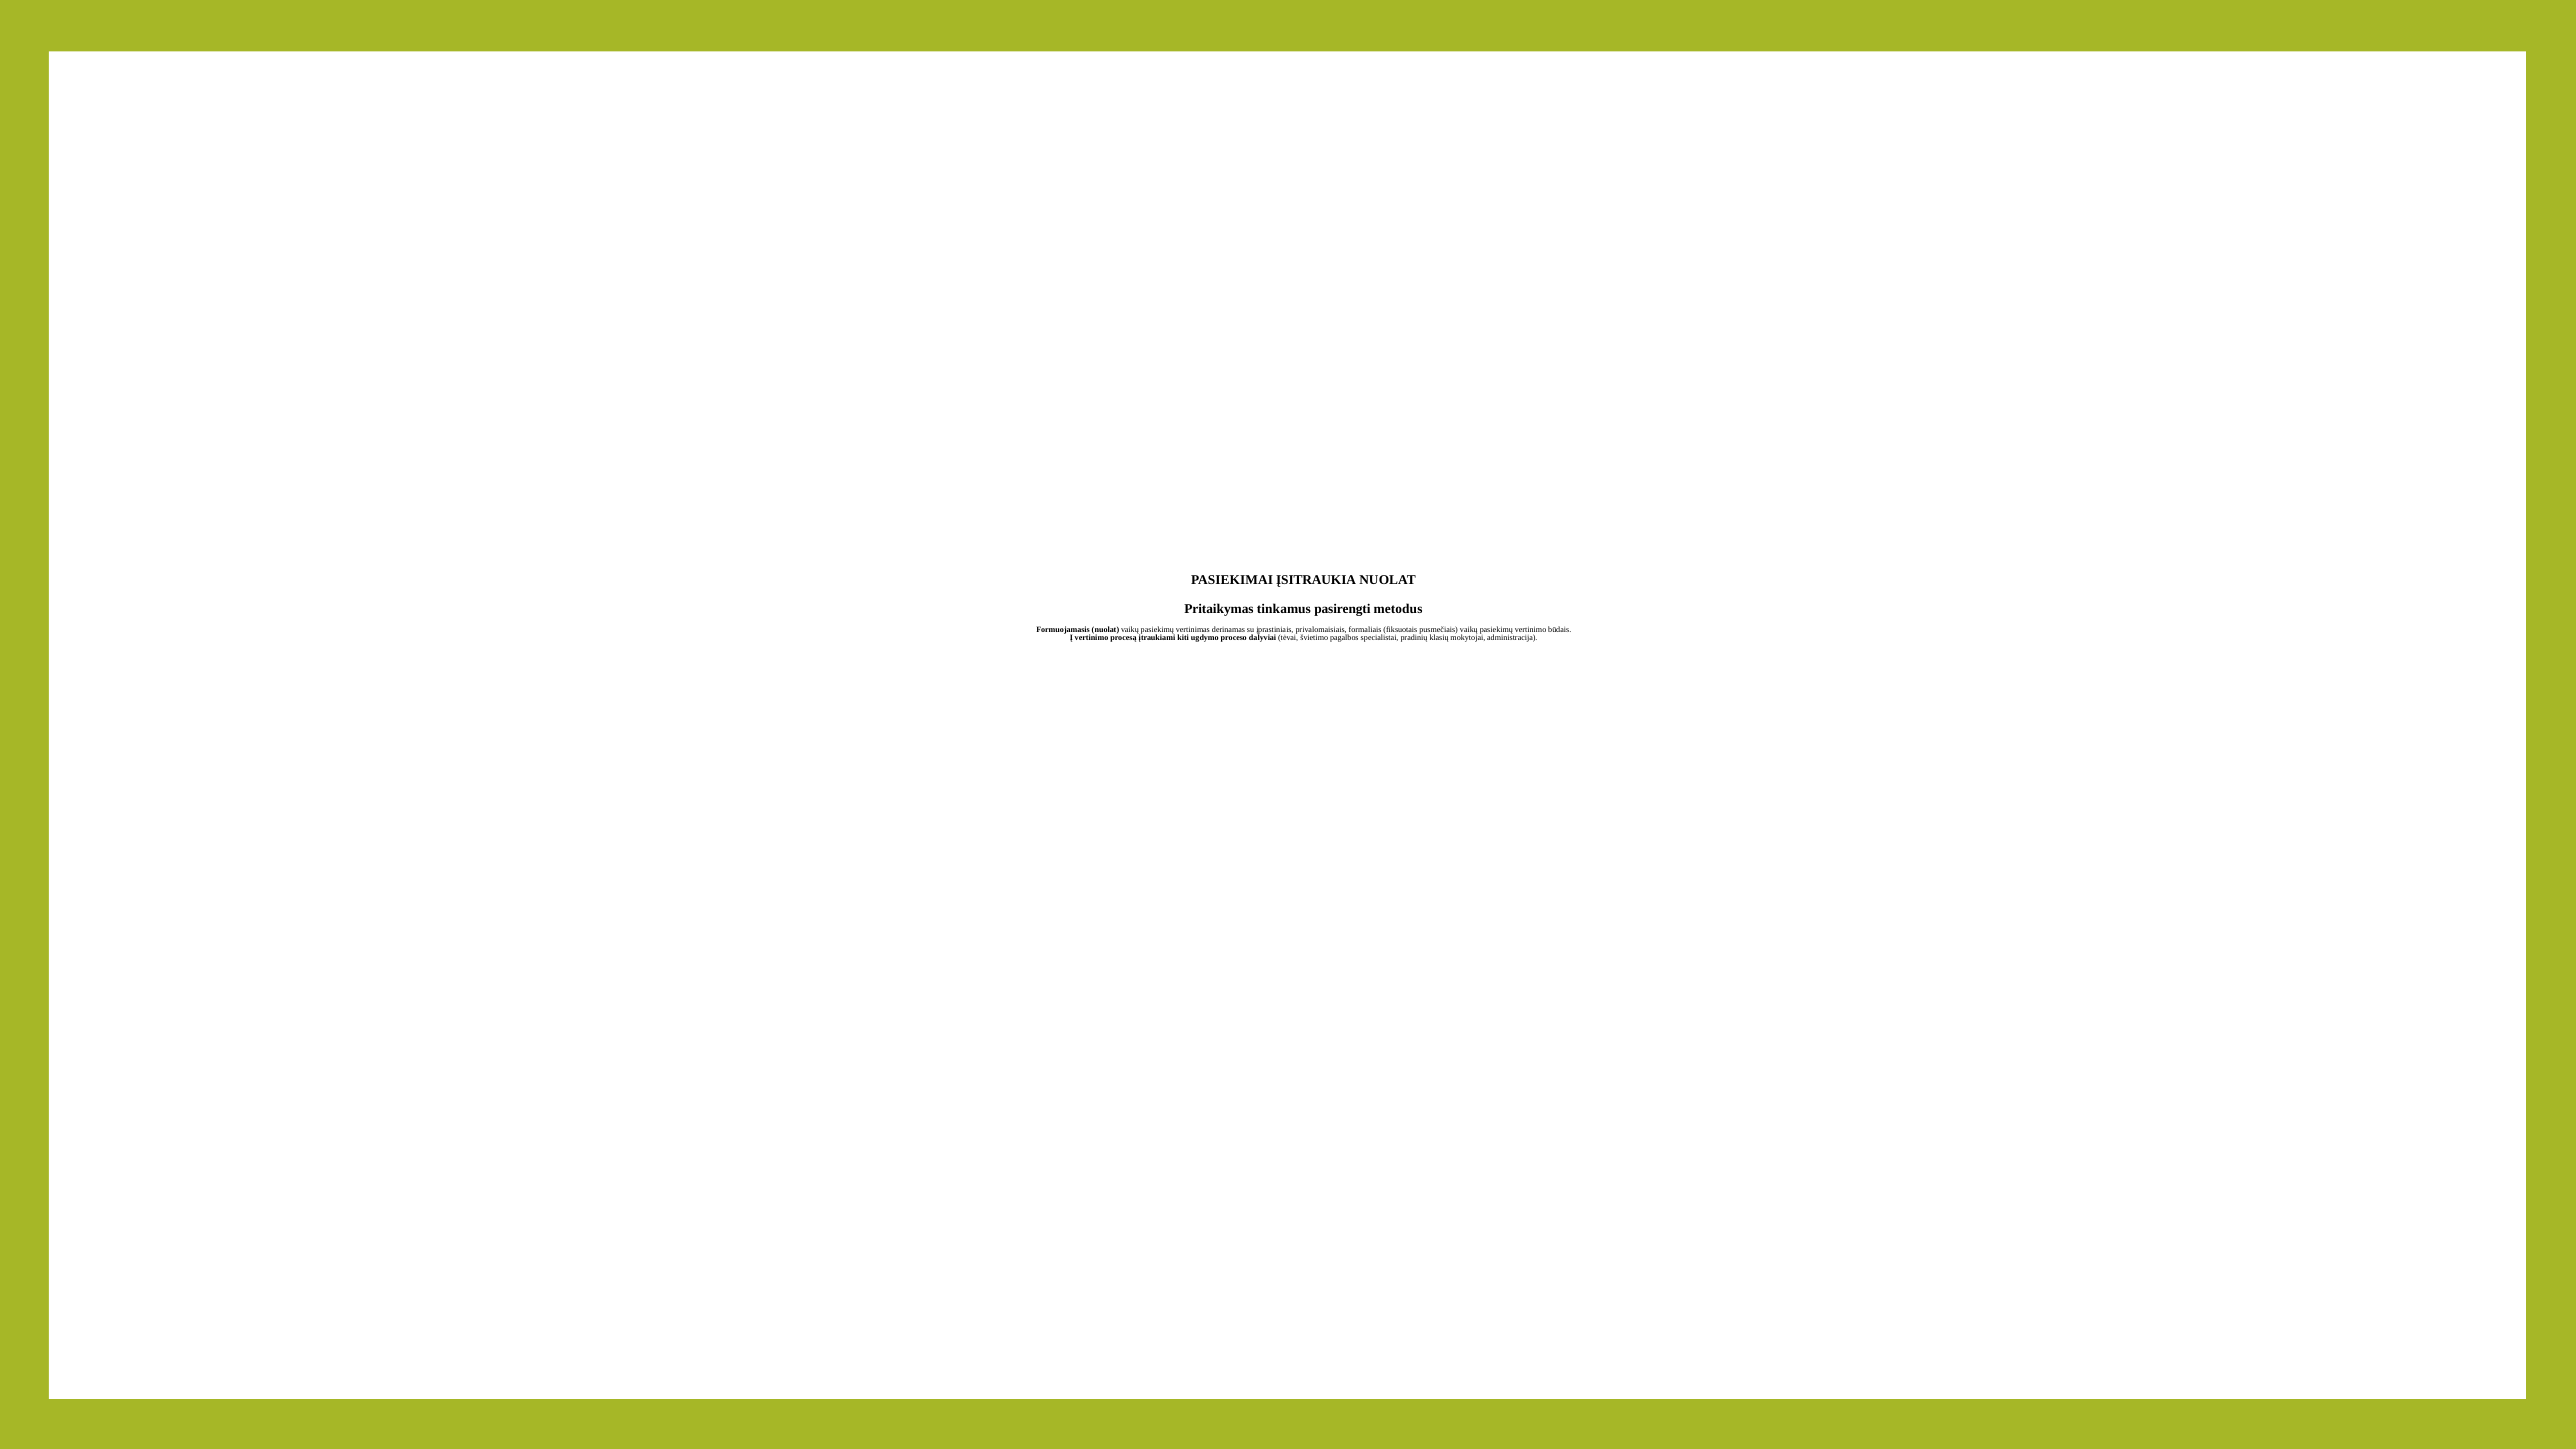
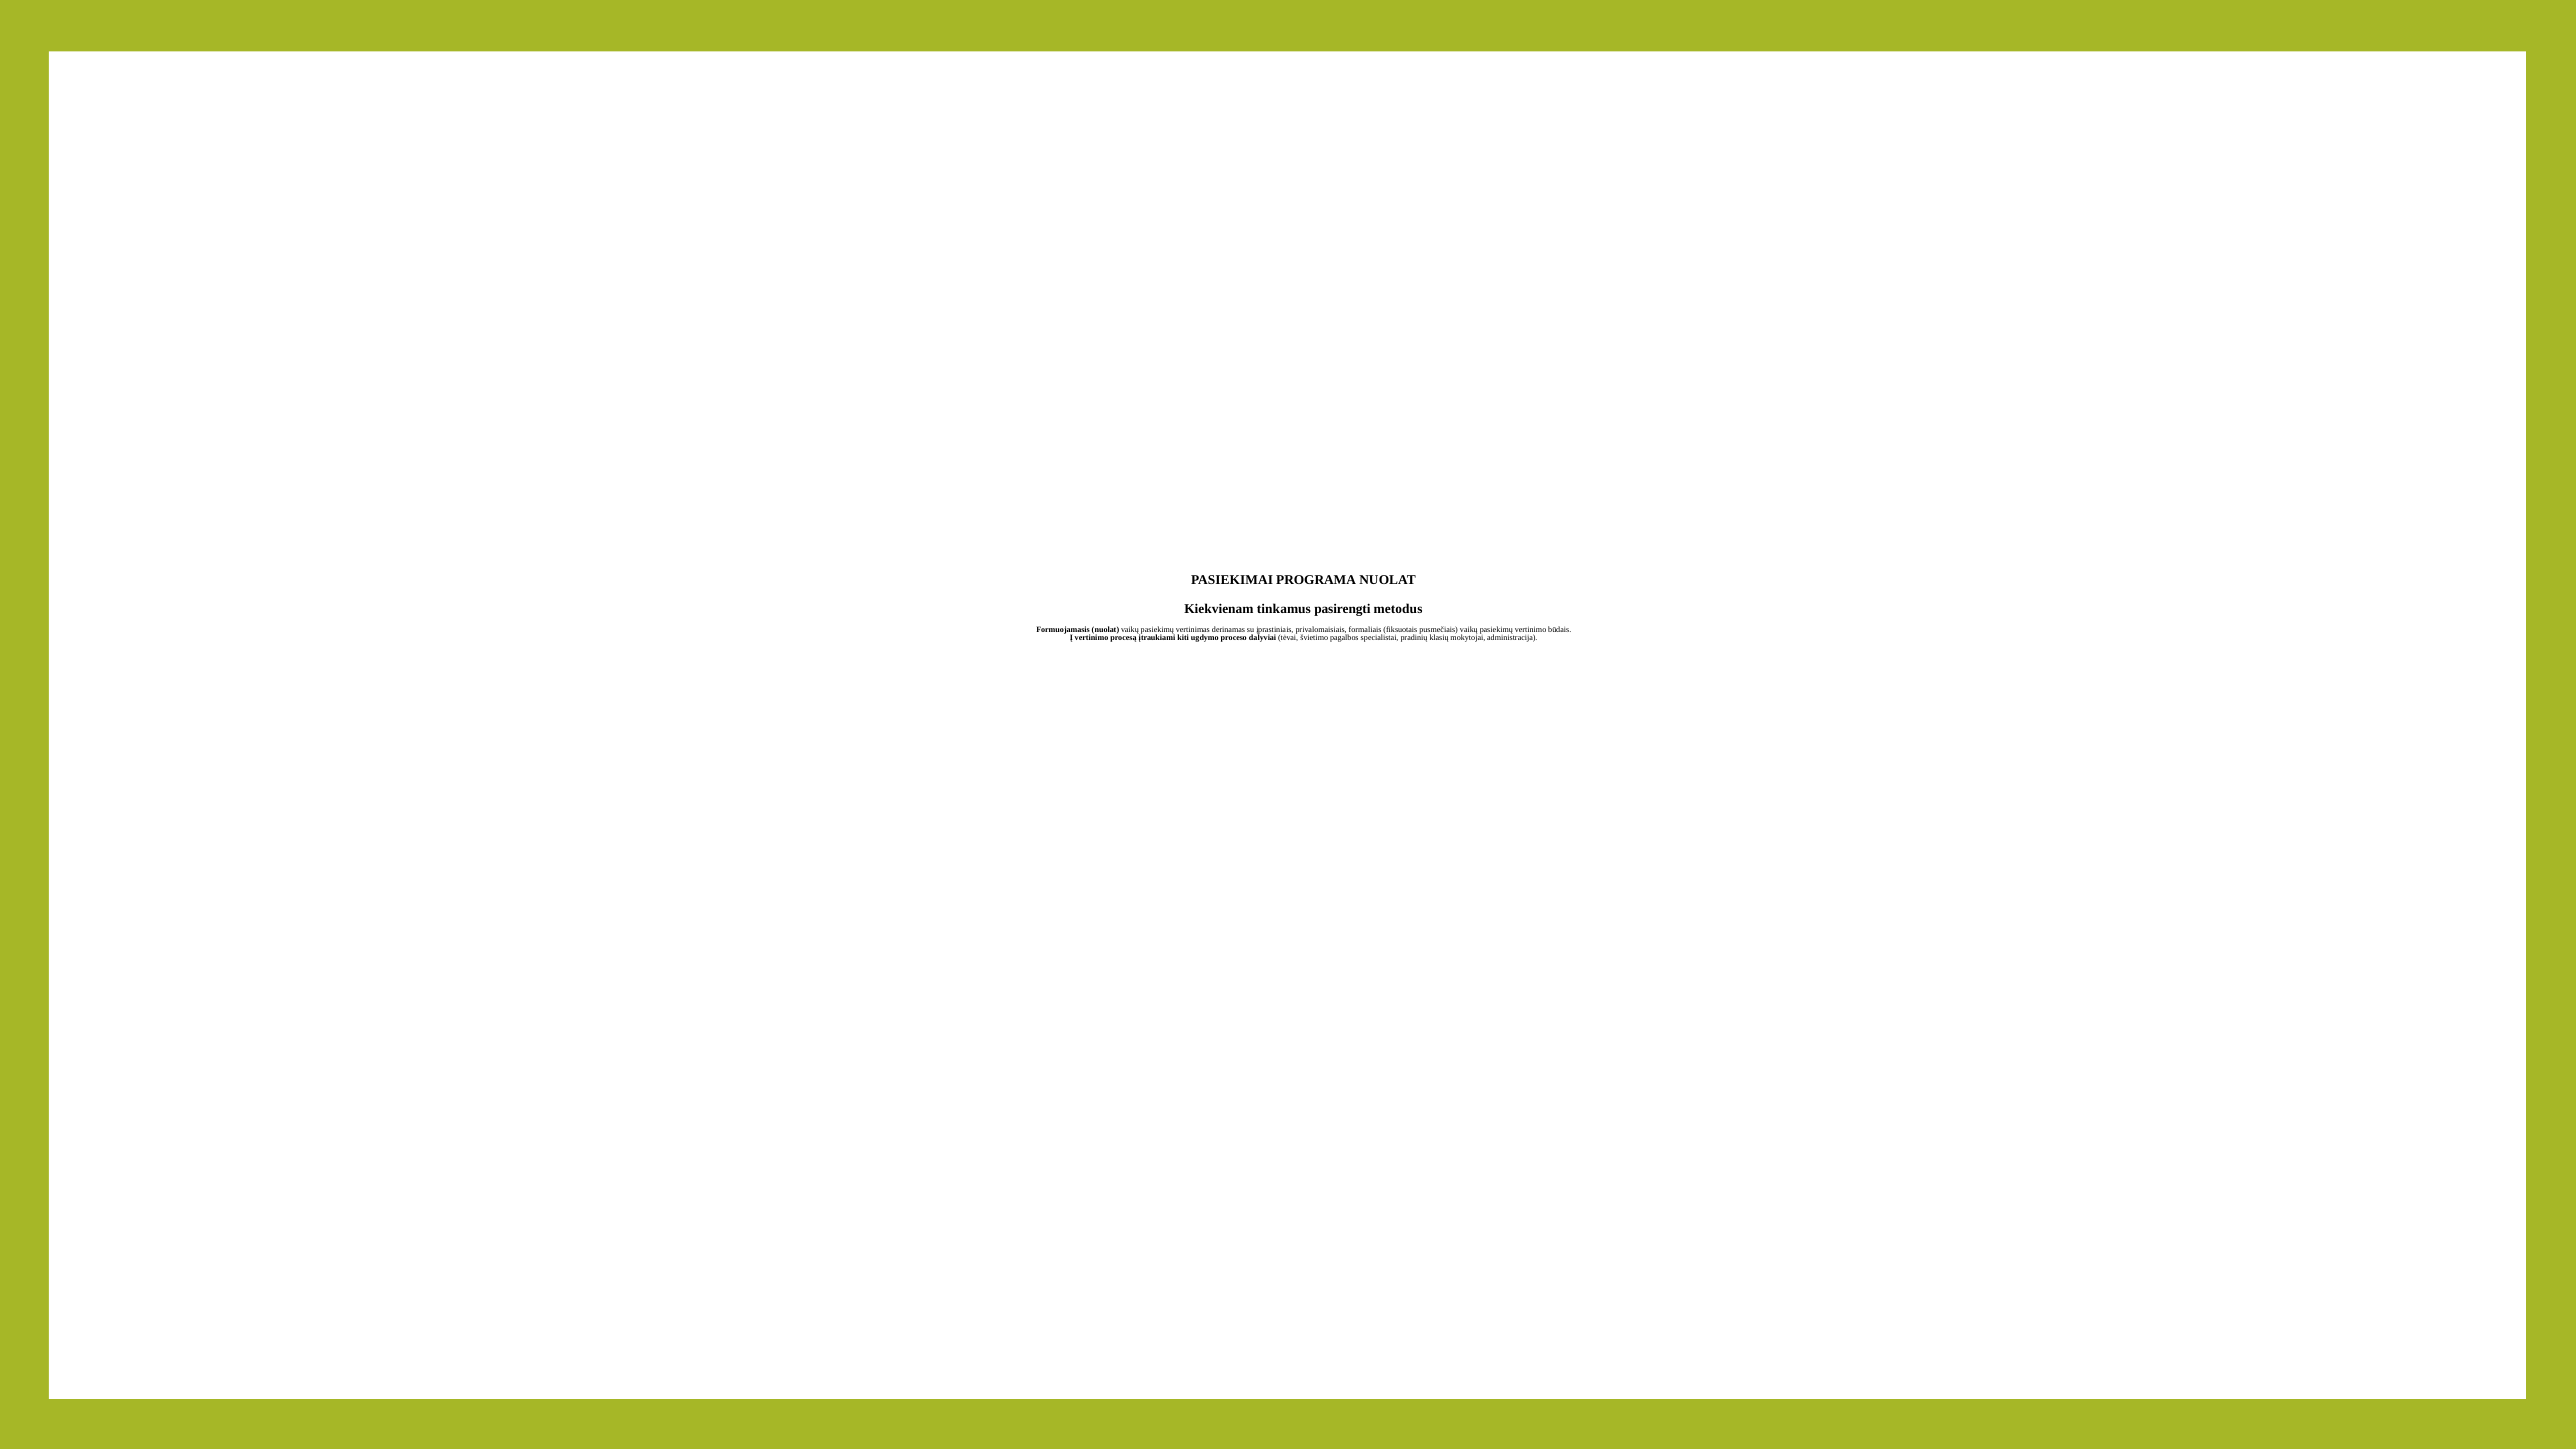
ĮSITRAUKIA: ĮSITRAUKIA -> PROGRAMA (1316, 580)
Pritaikymas: Pritaikymas -> Kiekvienam (1219, 609)
